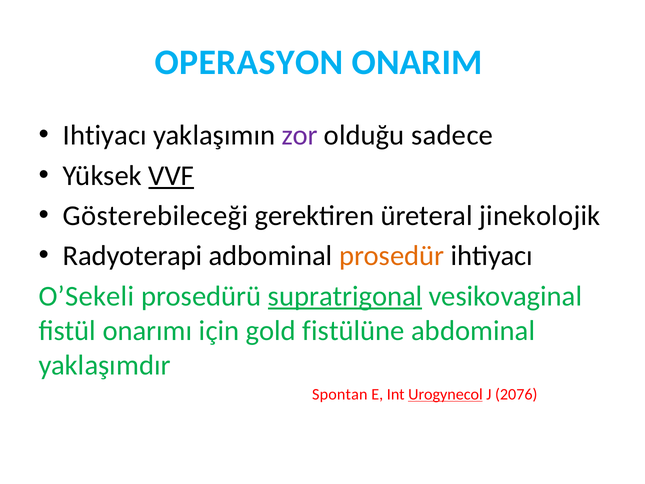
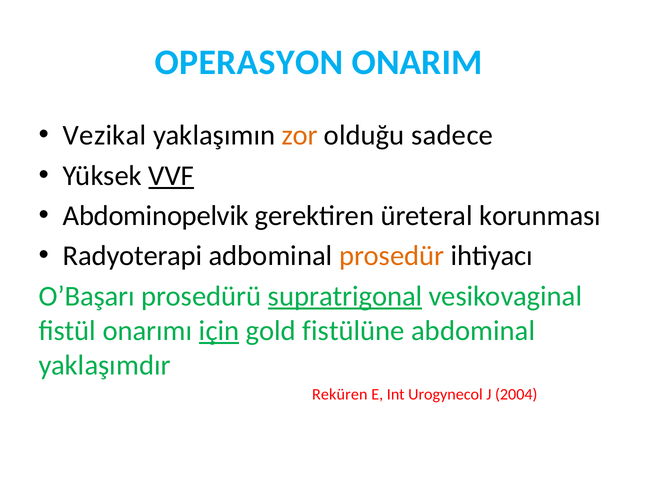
Ihtiyacı: Ihtiyacı -> Vezikal (105, 135)
zor colour: purple -> orange (300, 135)
Gösterebileceği: Gösterebileceği -> Abdominopelvik (156, 216)
jinekolojik: jinekolojik -> korunması (540, 216)
O’Sekeli: O’Sekeli -> O’Başarı (87, 296)
için underline: none -> present (219, 330)
Spontan: Spontan -> Reküren (340, 394)
Urogynecol underline: present -> none (445, 394)
2076: 2076 -> 2004 (516, 394)
